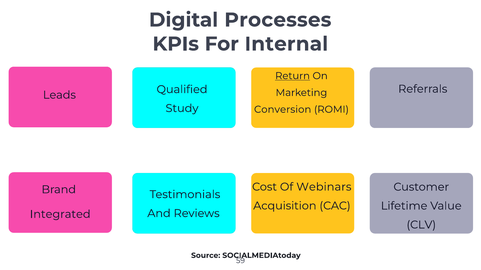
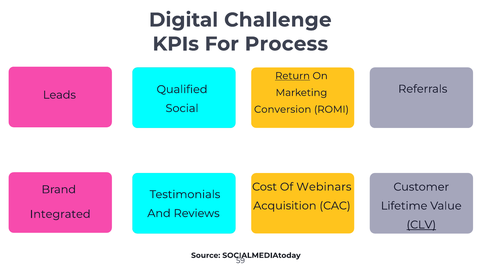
Processes: Processes -> Challenge (278, 20)
Internal: Internal -> Process (286, 44)
Study: Study -> Social (182, 109)
CLV underline: none -> present (421, 225)
